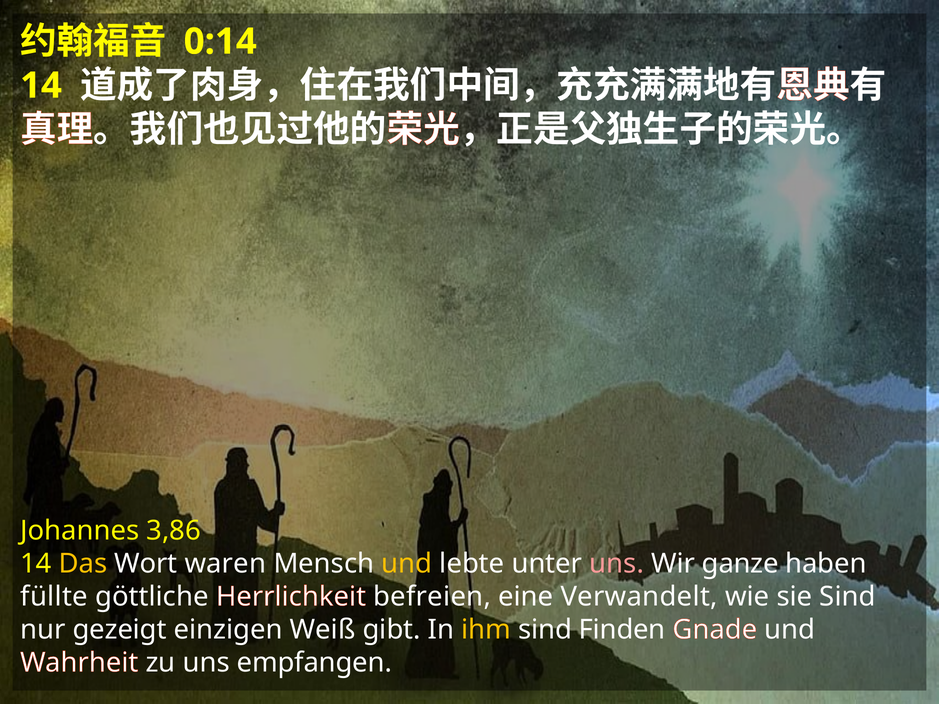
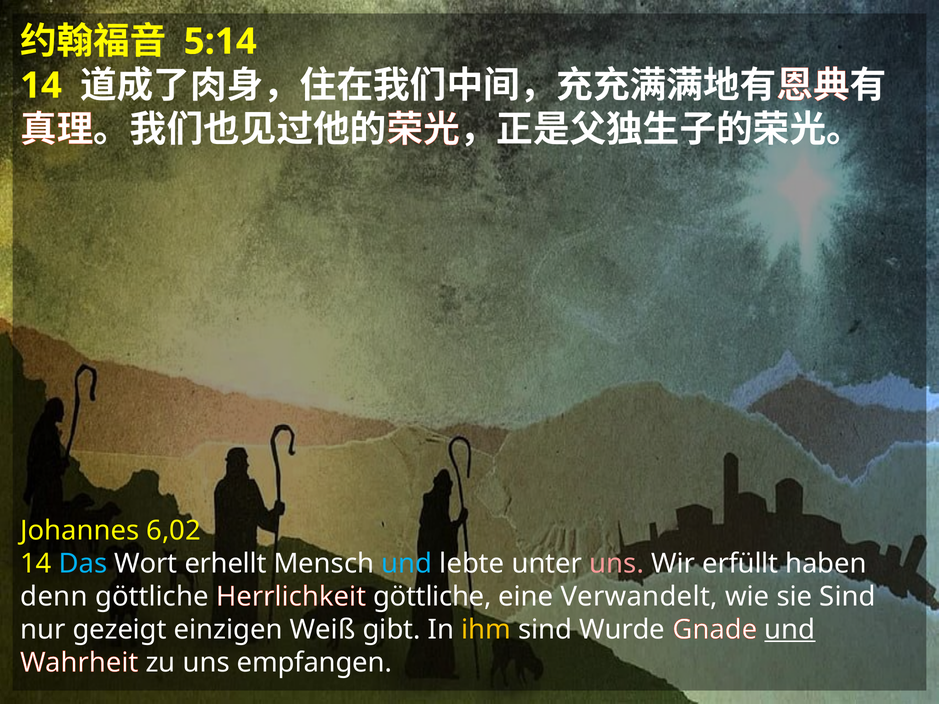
0:14: 0:14 -> 5:14 (220, 42)
3,86: 3,86 -> 6,02 (174, 531)
Das colour: yellow -> light blue (83, 564)
waren: waren -> erhellt (226, 564)
und colour: yellow -> light blue (407, 564)
ganze: ganze -> erfüllt (740, 564)
füllte: füllte -> denn (54, 597)
Herrlichkeit befreien: befreien -> göttliche (432, 597)
Finden: Finden -> Wurde (622, 630)
und underline: none -> present (790, 630)
